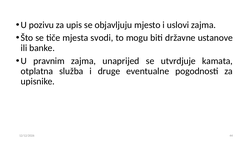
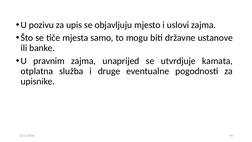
svodi: svodi -> samo (102, 38)
